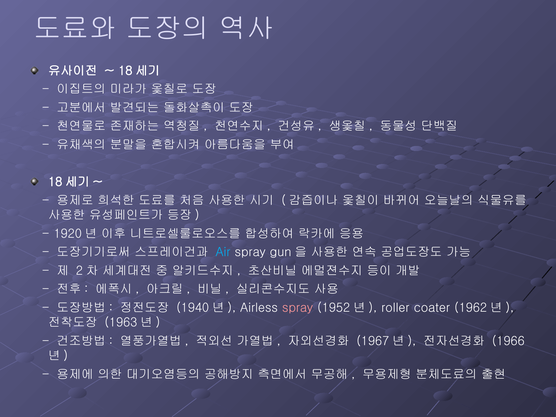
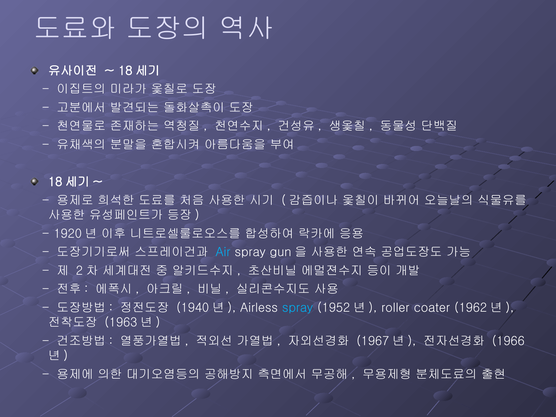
spray colour: pink -> light blue (298, 308)
